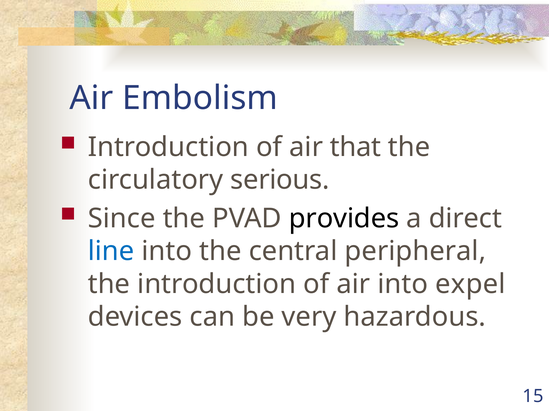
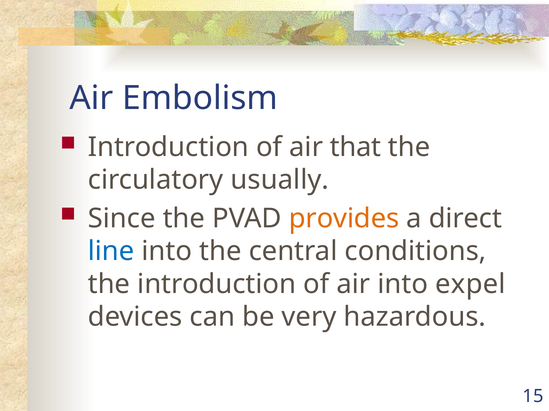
serious: serious -> usually (280, 180)
provides colour: black -> orange (344, 219)
peripheral: peripheral -> conditions (415, 252)
